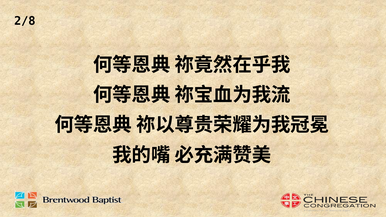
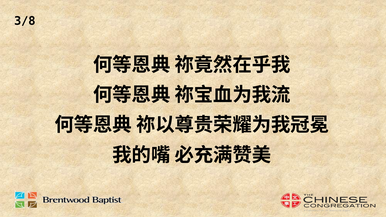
2/8: 2/8 -> 3/8 (25, 21)
